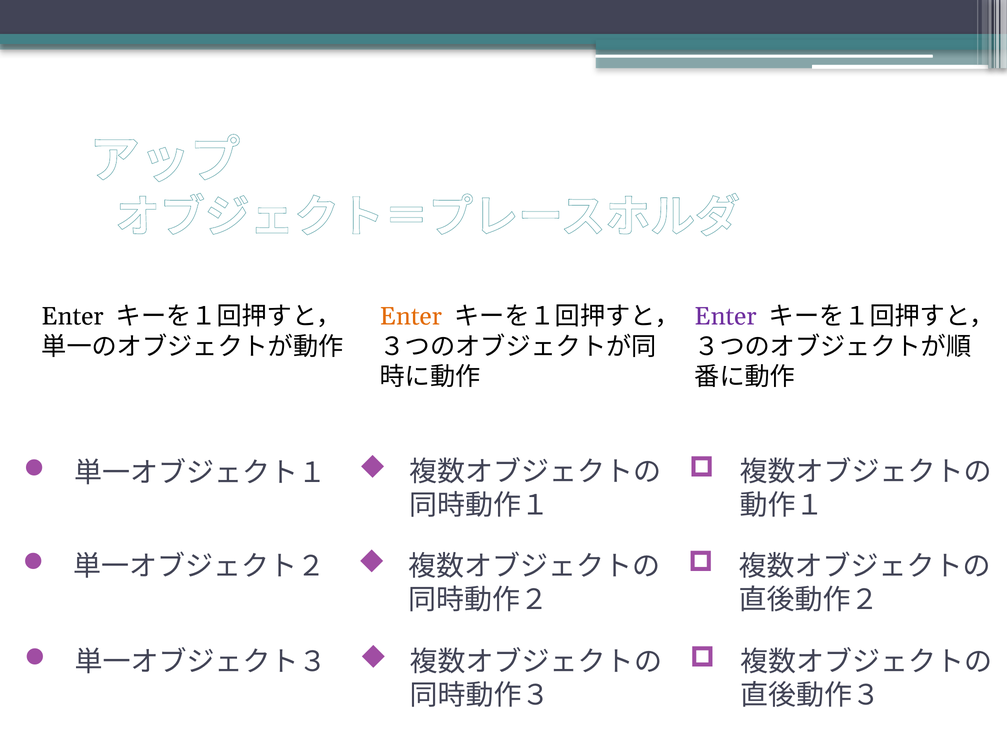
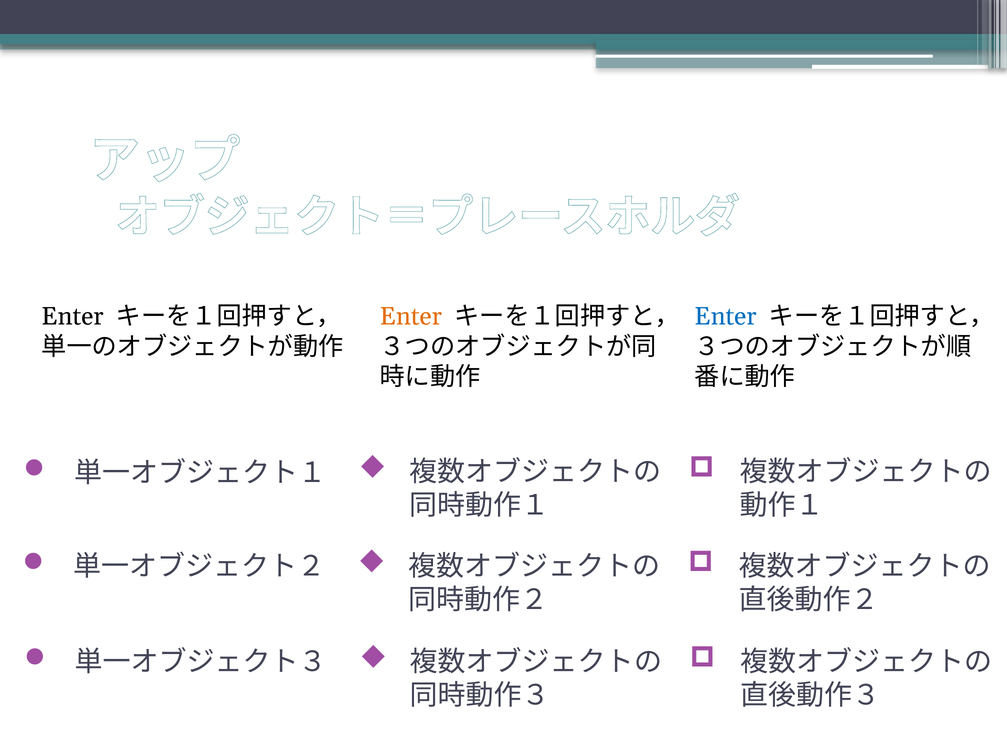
Enter colour: purple -> blue (726, 317)
